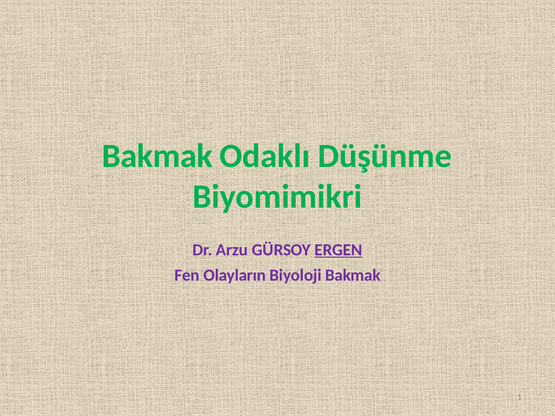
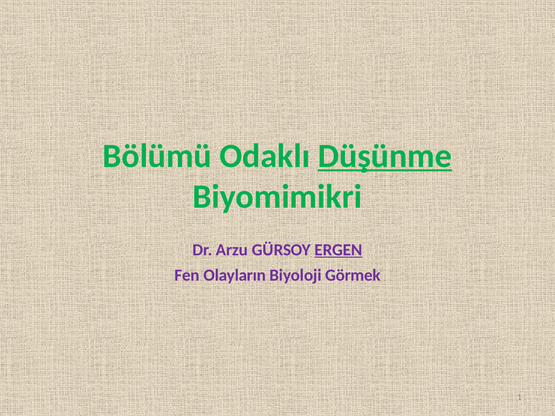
Bakmak: Bakmak -> Bölümü (157, 156)
Düşünme underline: none -> present (385, 156)
Biyoloji Bakmak: Bakmak -> Görmek (353, 275)
